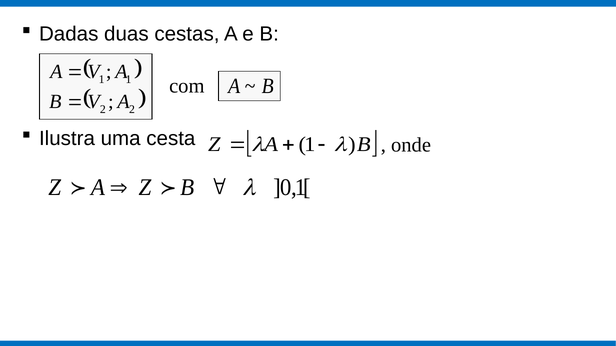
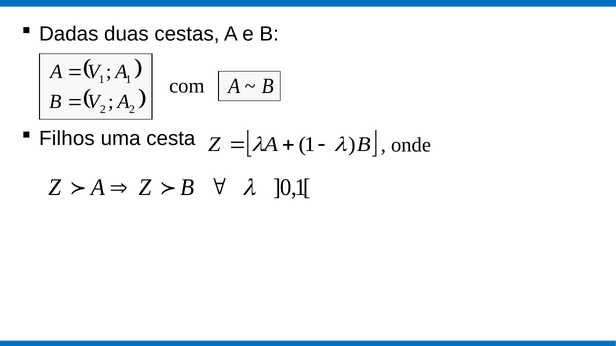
Ilustra: Ilustra -> Filhos (67, 139)
